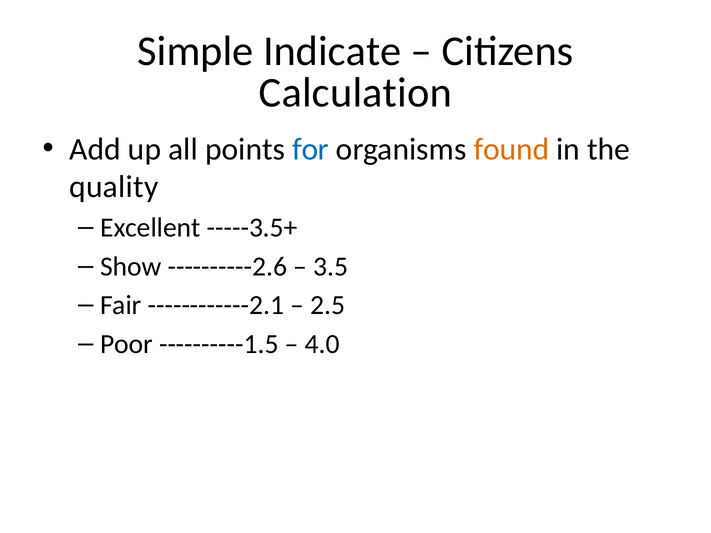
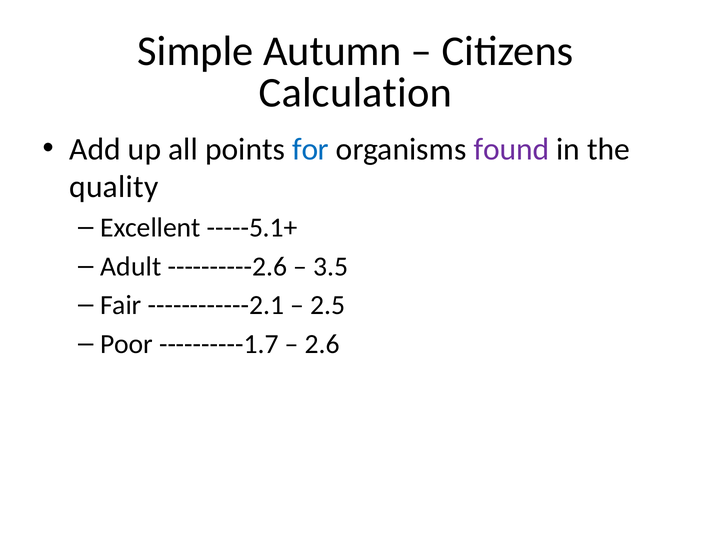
Indicate: Indicate -> Autumn (332, 51)
found colour: orange -> purple (511, 149)
-----3.5+: -----3.5+ -> -----5.1+ (252, 228)
Show: Show -> Adult (131, 267)
----------1.5: ----------1.5 -> ----------1.7 (219, 344)
4.0: 4.0 -> 2.6 (322, 344)
